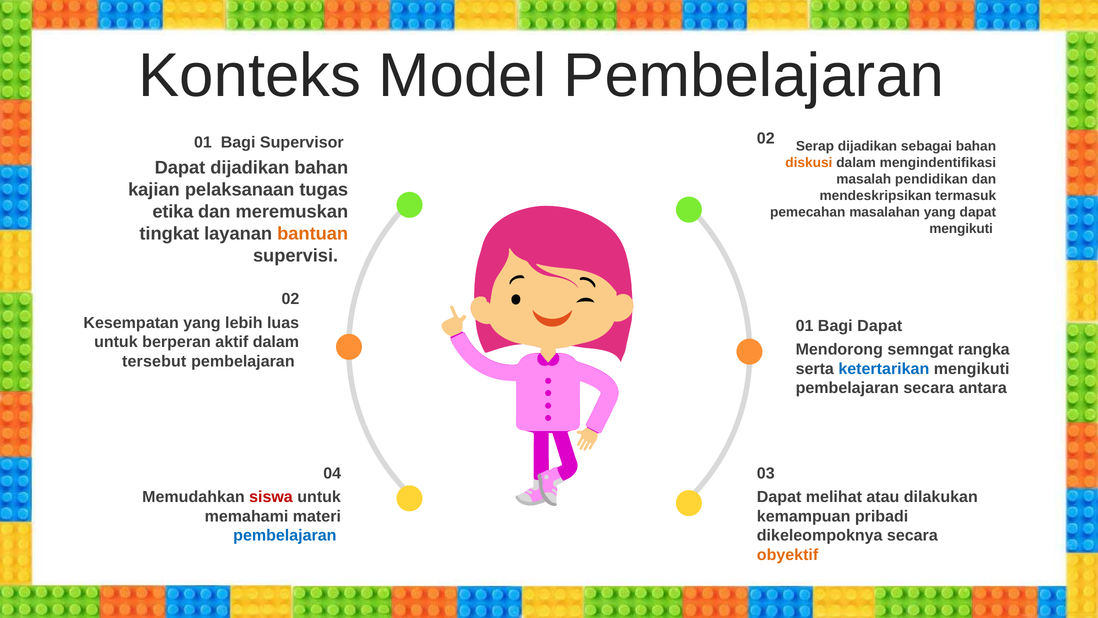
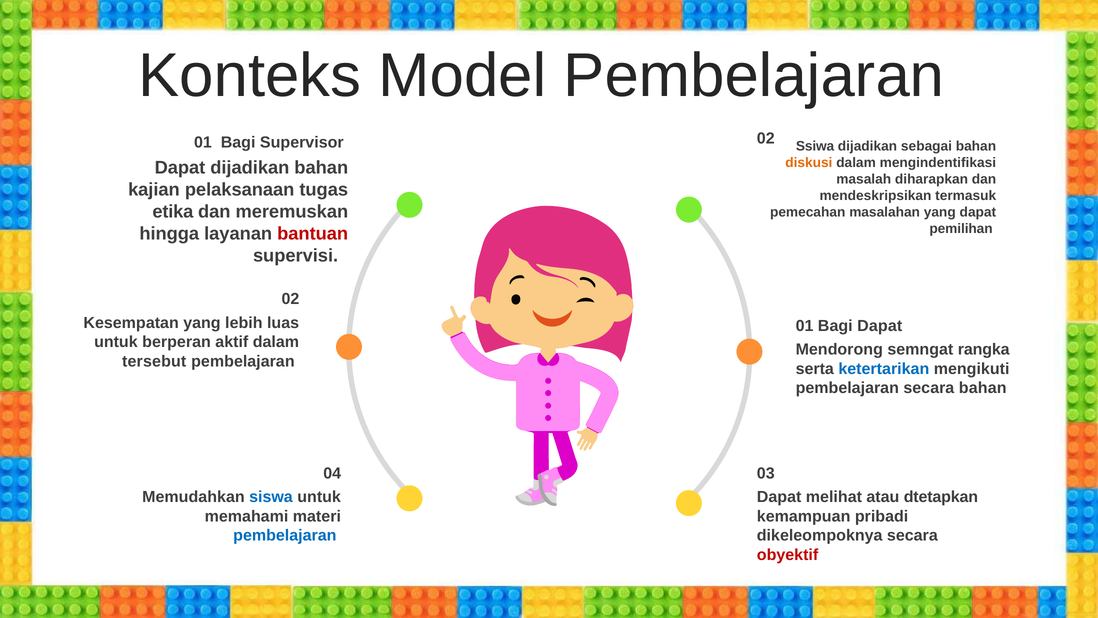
Serap: Serap -> Ssiwa (815, 146)
pendidikan: pendidikan -> diharapkan (932, 179)
mengikuti: mengikuti -> pemilihan (961, 228)
tingkat: tingkat -> hingga (169, 233)
bantuan colour: orange -> red (313, 233)
secara antara: antara -> bahan (983, 388)
siswa colour: red -> blue (271, 497)
dilakukan: dilakukan -> dtetapkan (941, 497)
obyektif colour: orange -> red (788, 554)
